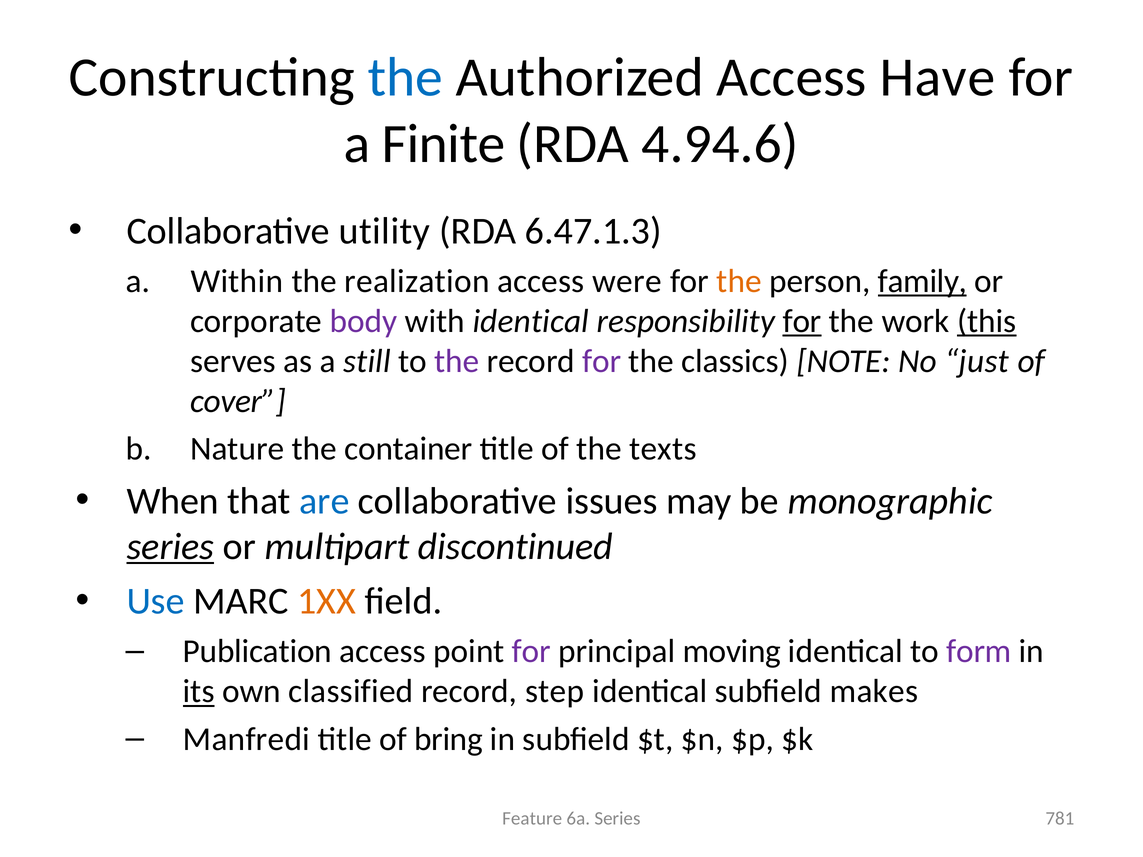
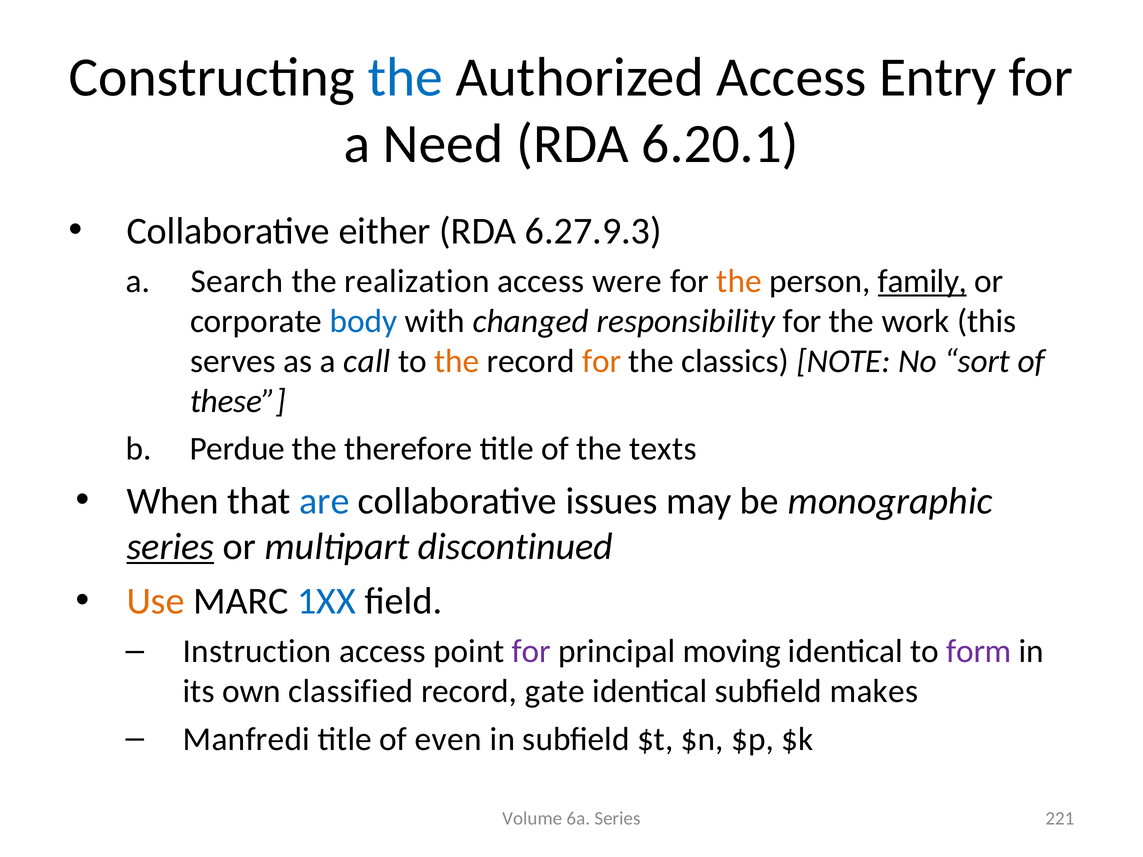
Have: Have -> Entry (938, 77)
Finite: Finite -> Need (443, 144)
4.94.6: 4.94.6 -> 6.20.1 (720, 144)
utility: utility -> either (385, 231)
6.47.1.3: 6.47.1.3 -> 6.27.9.3 (593, 231)
Within: Within -> Search (237, 281)
body colour: purple -> blue (363, 321)
with identical: identical -> changed (531, 321)
for underline: present -> none (802, 321)
this underline: present -> none (987, 321)
still: still -> call (367, 361)
the colour: purple -> orange (457, 361)
for colour: purple -> orange (602, 361)
just: just -> sort (977, 361)
cover: cover -> these (238, 401)
Nature: Nature -> Perdue (237, 449)
container: container -> therefore (408, 449)
Use colour: blue -> orange (156, 601)
1XX colour: orange -> blue (327, 601)
Publication: Publication -> Instruction (257, 652)
its underline: present -> none (199, 692)
step: step -> gate (555, 692)
bring: bring -> even (448, 739)
Feature: Feature -> Volume (532, 819)
781: 781 -> 221 (1060, 818)
